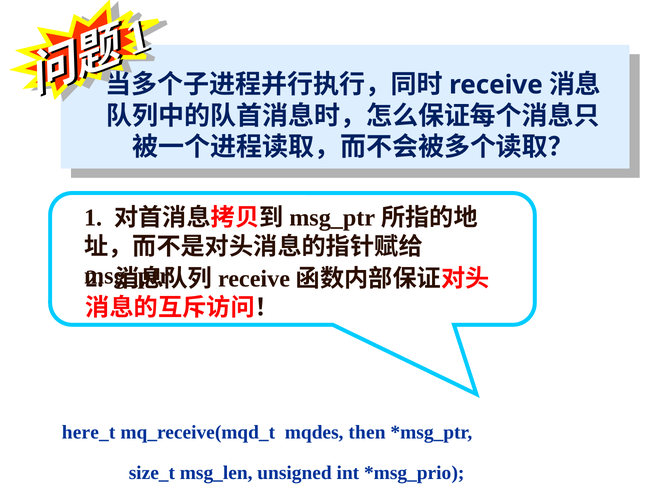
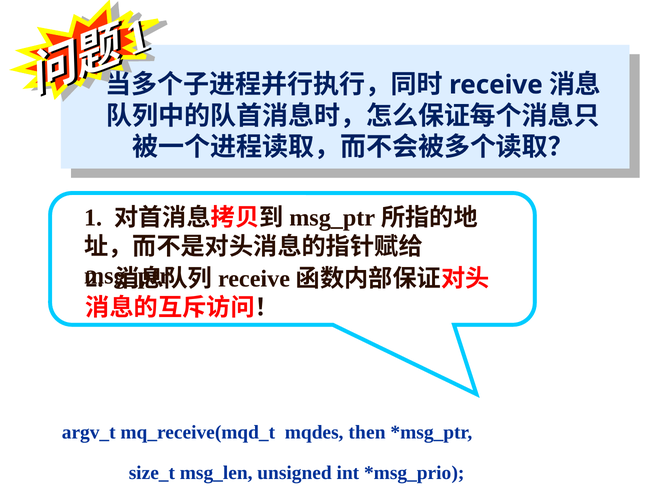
here_t: here_t -> argv_t (89, 432)
